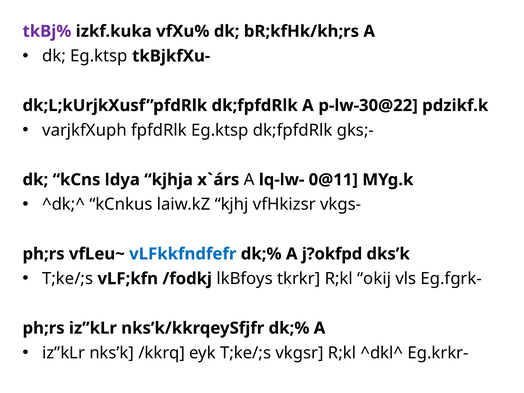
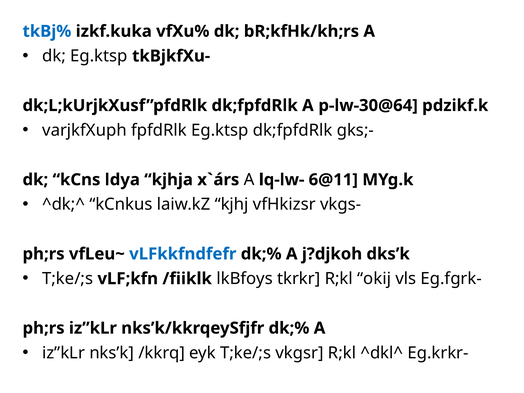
tkBj% colour: purple -> blue (47, 31)
p-lw-30@22: p-lw-30@22 -> p-lw-30@64 (368, 106)
0@11: 0@11 -> 6@11 (333, 180)
j?okfpd: j?okfpd -> j?djkoh (332, 254)
/fodkj: /fodkj -> /fiiklk (187, 279)
